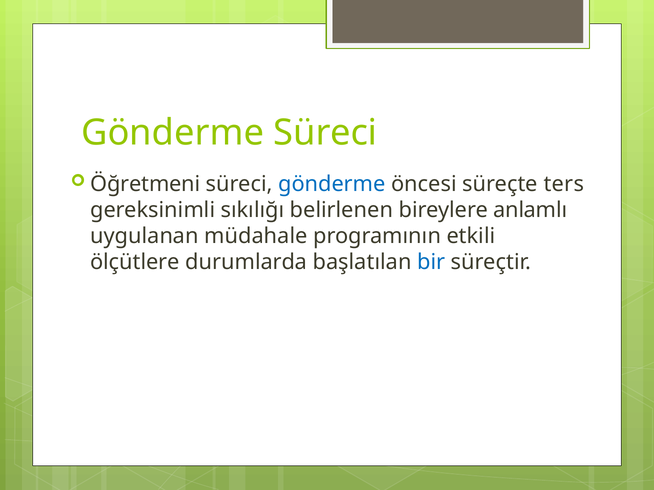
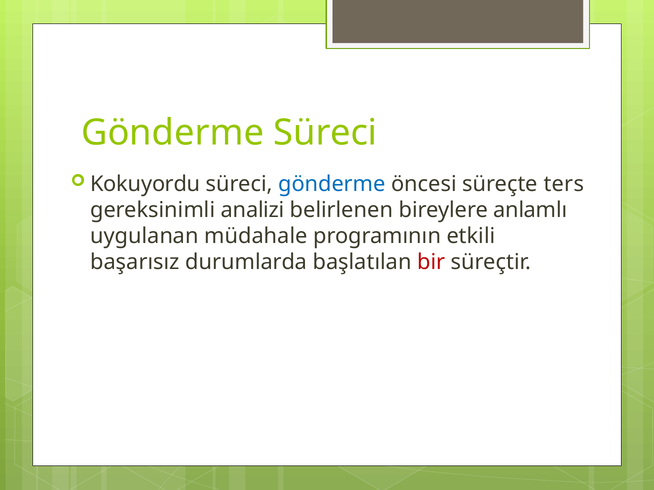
Öğretmeni: Öğretmeni -> Kokuyordu (145, 184)
sıkılığı: sıkılığı -> analizi (253, 210)
ölçütlere: ölçütlere -> başarısız (135, 263)
bir colour: blue -> red (431, 263)
